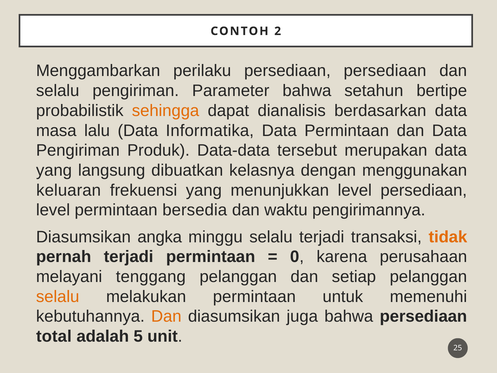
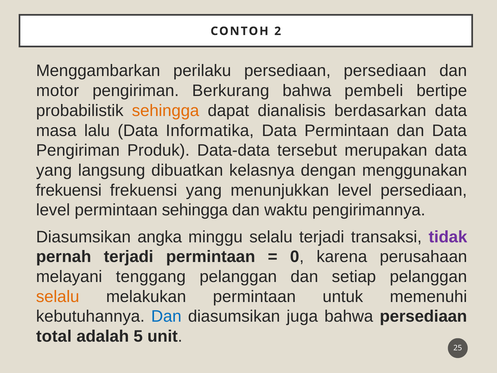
selalu: selalu -> motor (58, 91)
Parameter: Parameter -> Berkurang (231, 91)
setahun: setahun -> pembeli (374, 91)
keluaran: keluaran -> frekuensi (69, 190)
permintaan bersedia: bersedia -> sehingga (195, 210)
tidak colour: orange -> purple (448, 237)
Dan colour: orange -> blue (166, 316)
